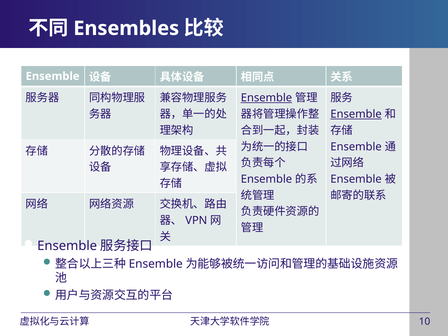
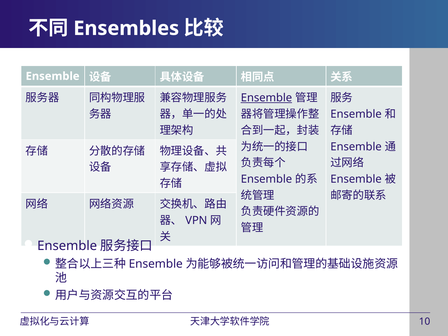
Ensemble underline: present -> none (356, 114)
